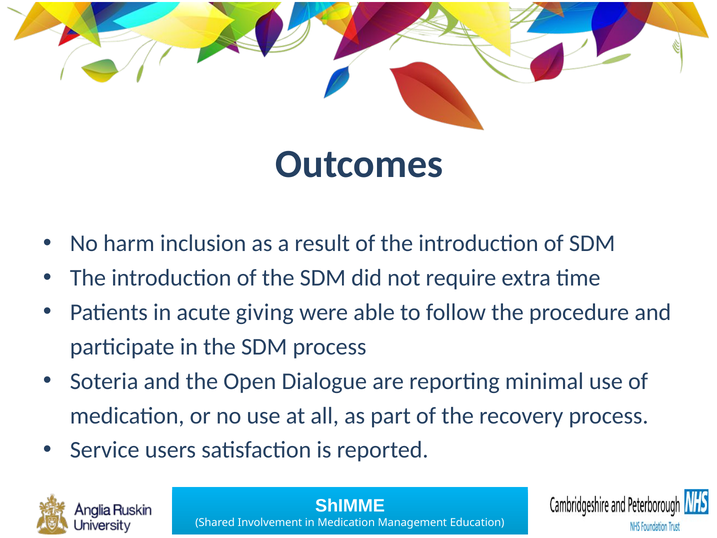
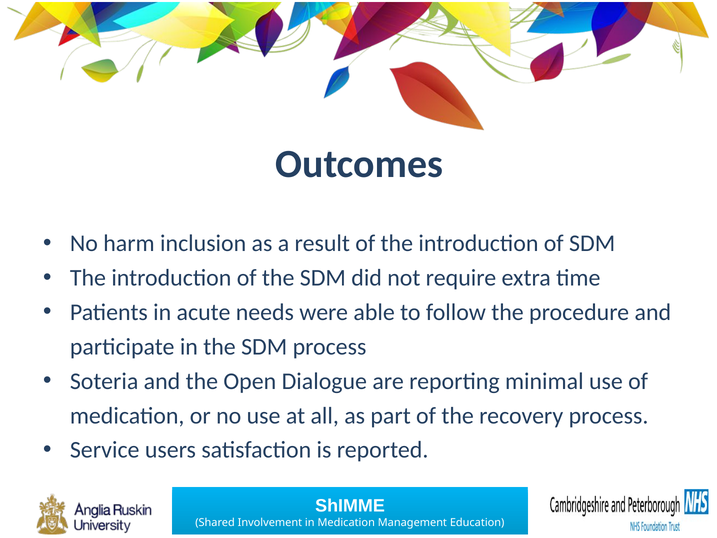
giving: giving -> needs (265, 312)
